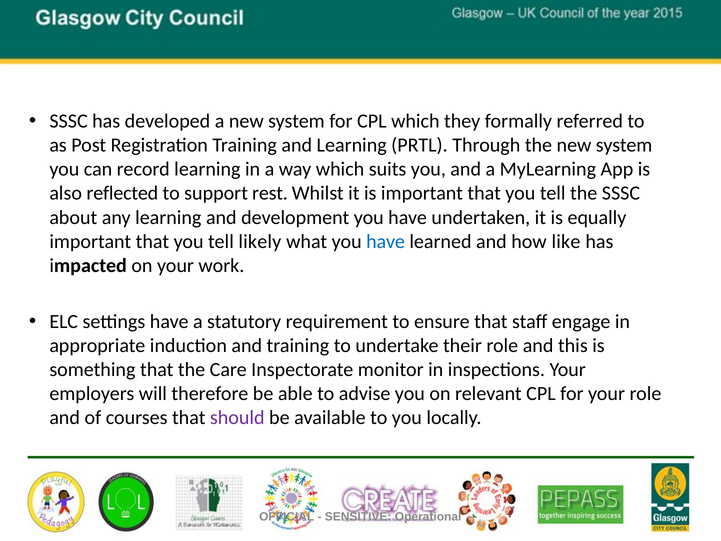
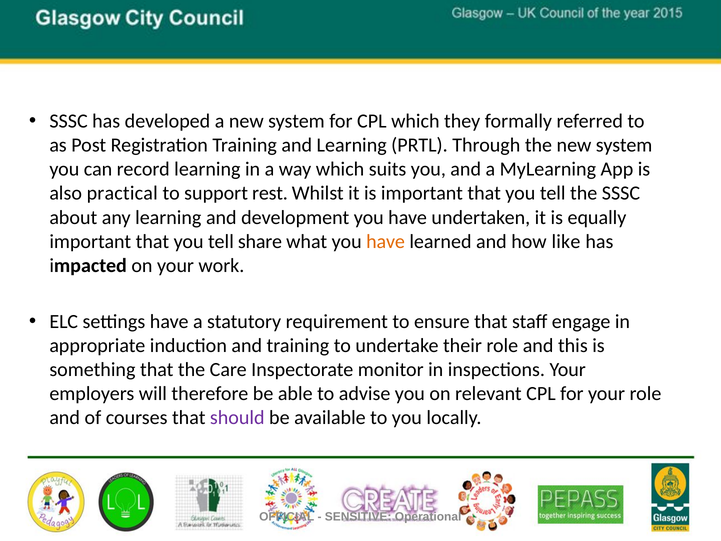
reflected: reflected -> practical (122, 193)
likely: likely -> share (260, 241)
have colour: blue -> orange (386, 241)
